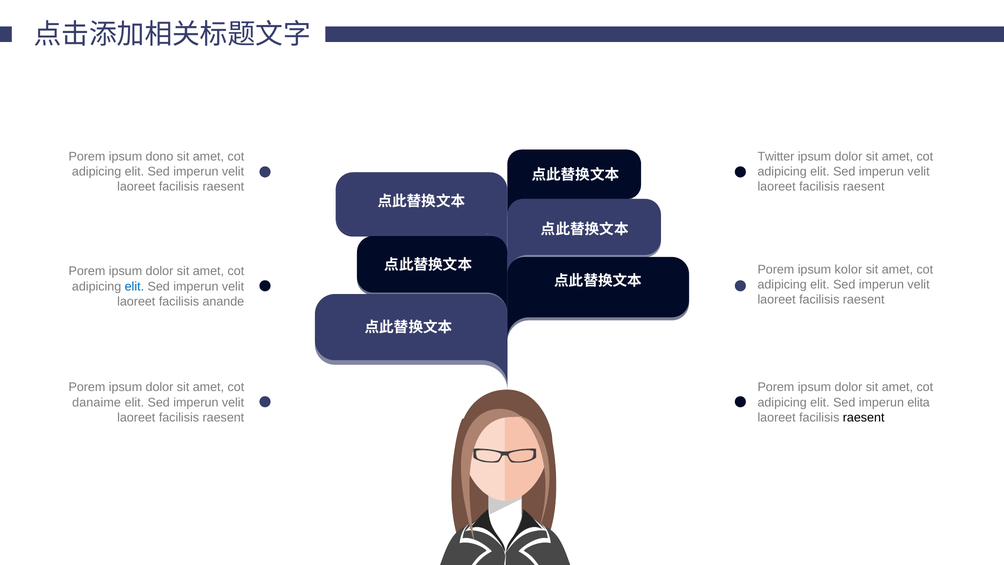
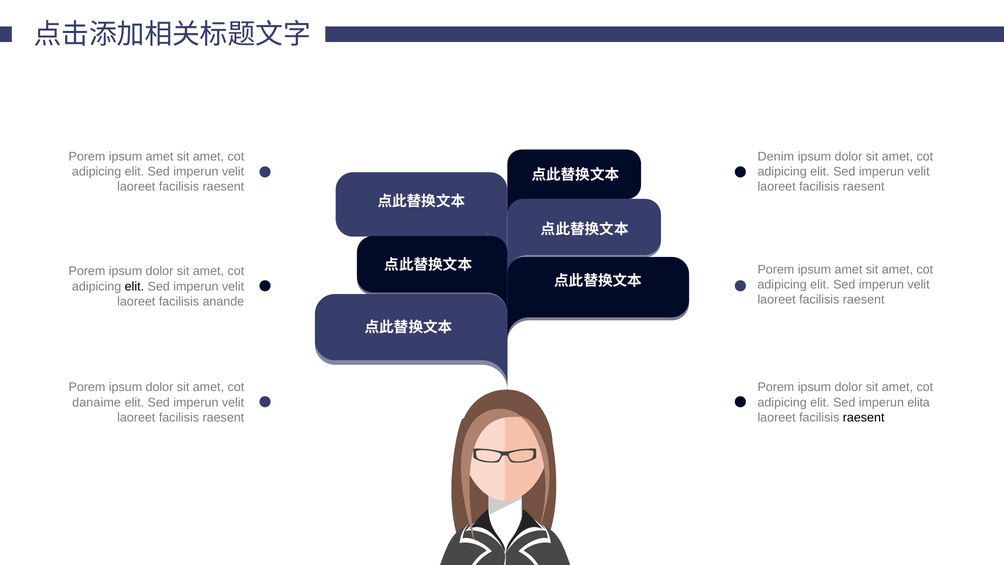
dono: dono -> amet (159, 157)
Twitter: Twitter -> Denim (776, 157)
kolor: kolor -> amet (848, 269)
elit colour: blue -> black (134, 286)
